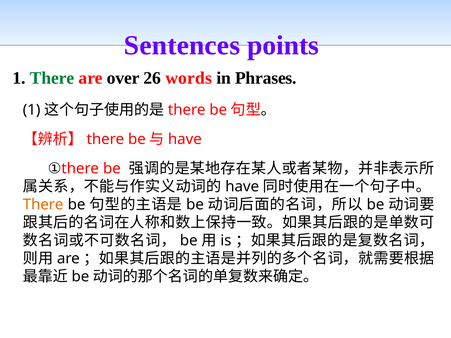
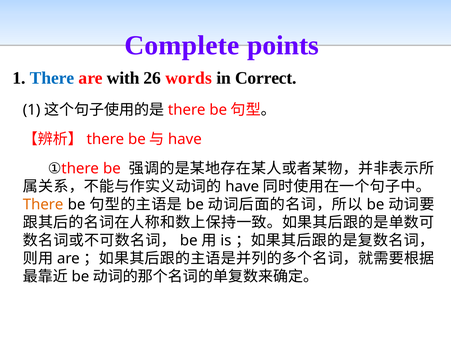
Sentences: Sentences -> Complete (182, 46)
There colour: green -> blue (52, 78)
over: over -> with (123, 78)
Phrases: Phrases -> Correct (266, 78)
